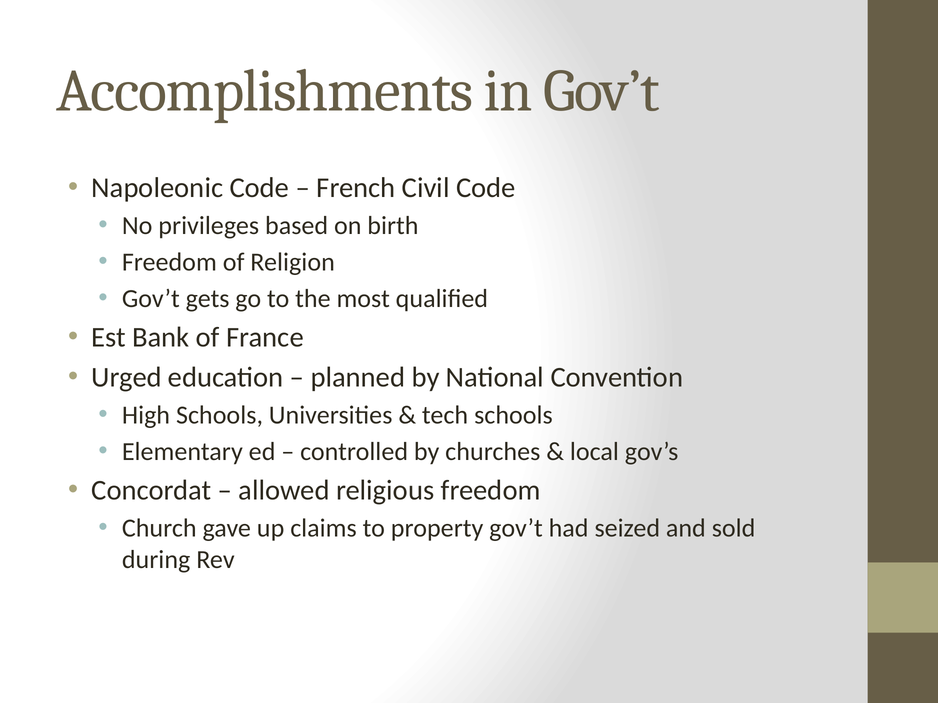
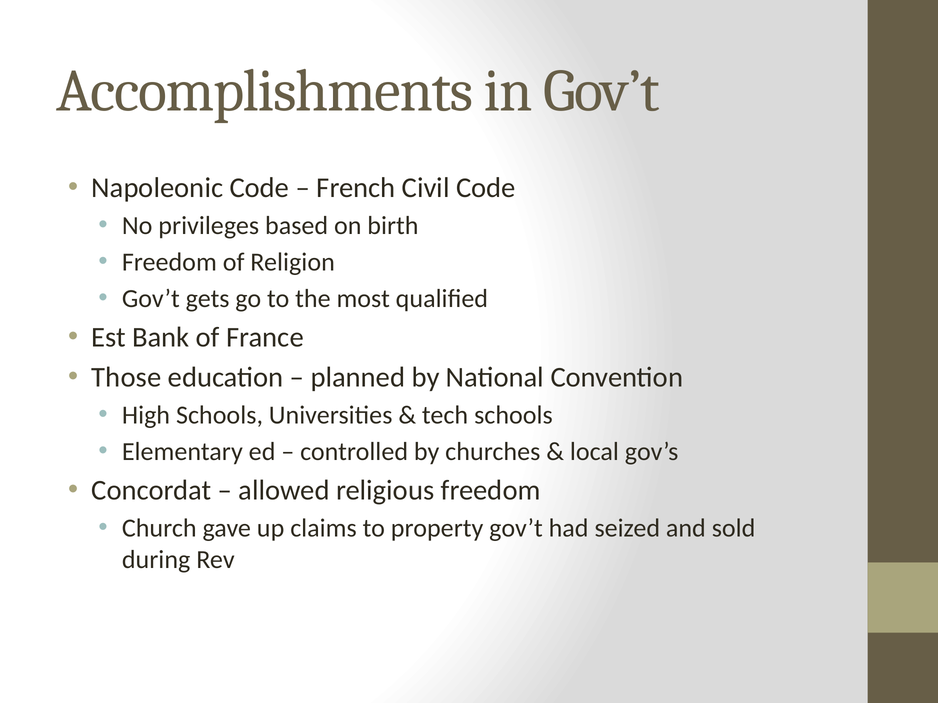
Urged: Urged -> Those (126, 378)
